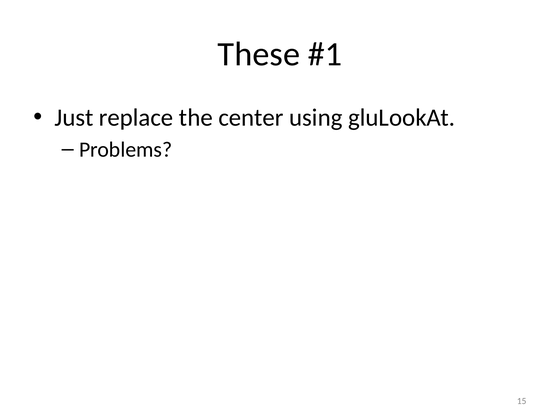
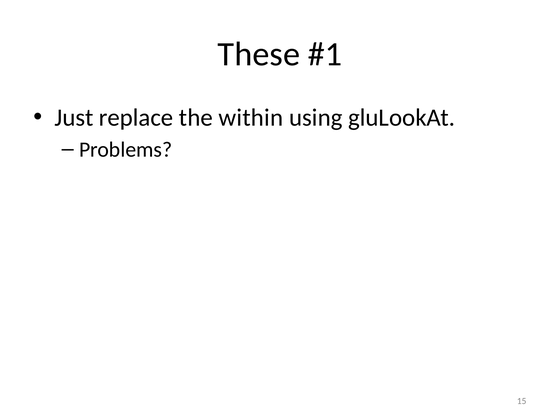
center: center -> within (251, 117)
